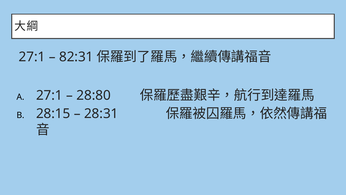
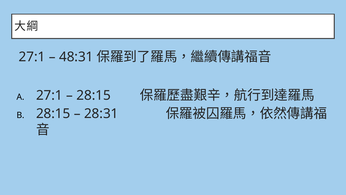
82:31: 82:31 -> 48:31 (76, 57)
28:80: 28:80 -> 28:15 (94, 95)
